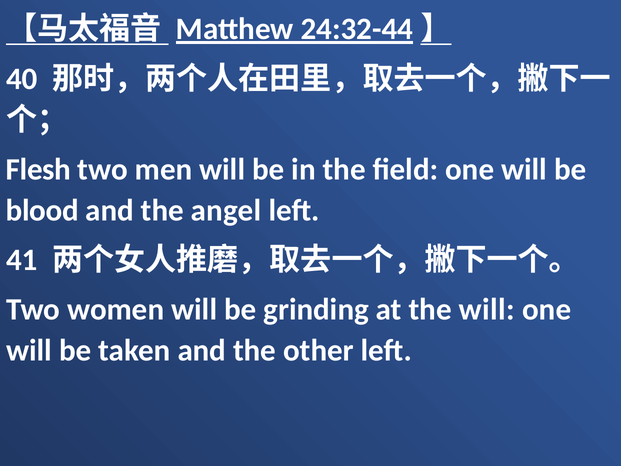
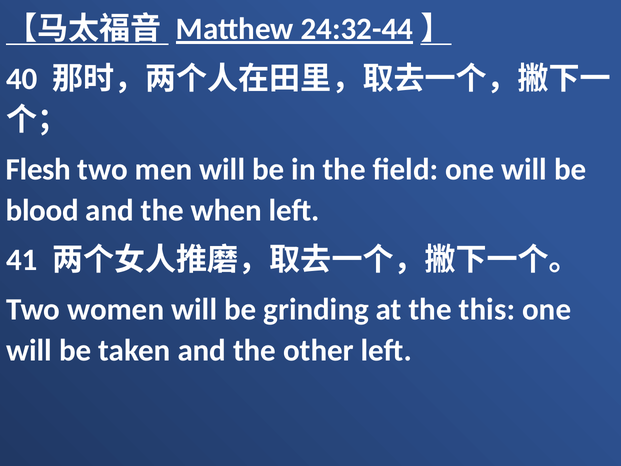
angel: angel -> when (226, 210)
the will: will -> this (487, 309)
